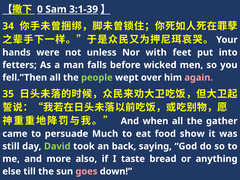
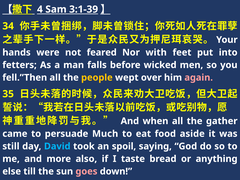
0: 0 -> 4 (40, 9)
unless: unless -> feared (102, 52)
people colour: light green -> yellow (97, 78)
show: show -> aside (192, 134)
David colour: light green -> light blue (57, 146)
back: back -> spoil (124, 146)
